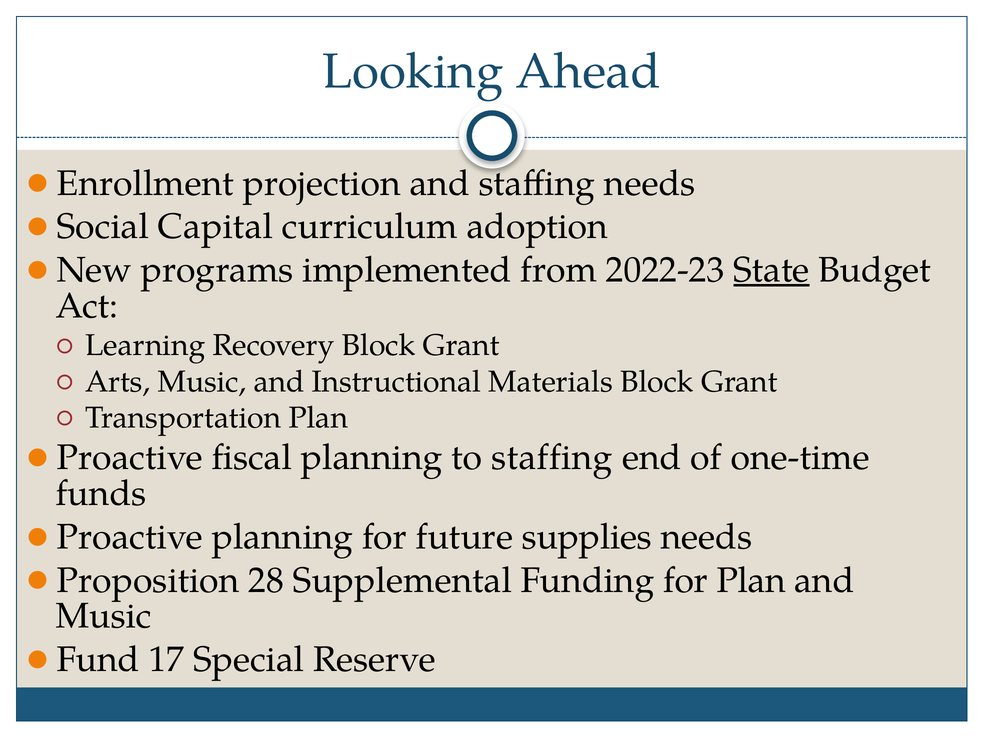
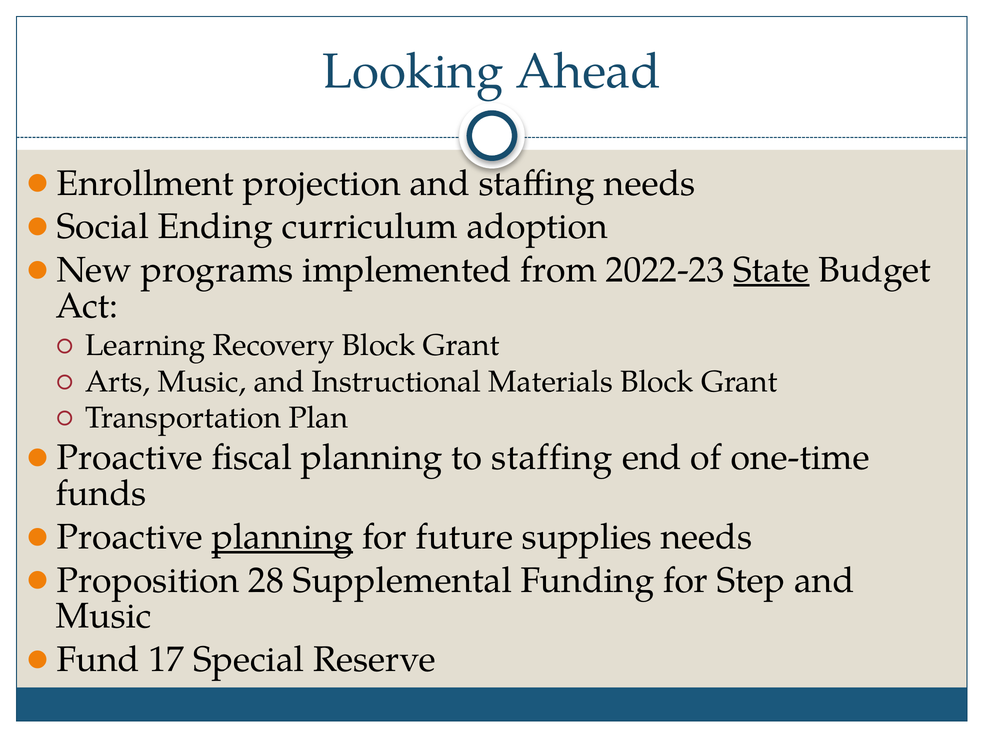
Capital: Capital -> Ending (215, 227)
planning underline: none -> present (282, 537)
for Plan: Plan -> Step (751, 580)
